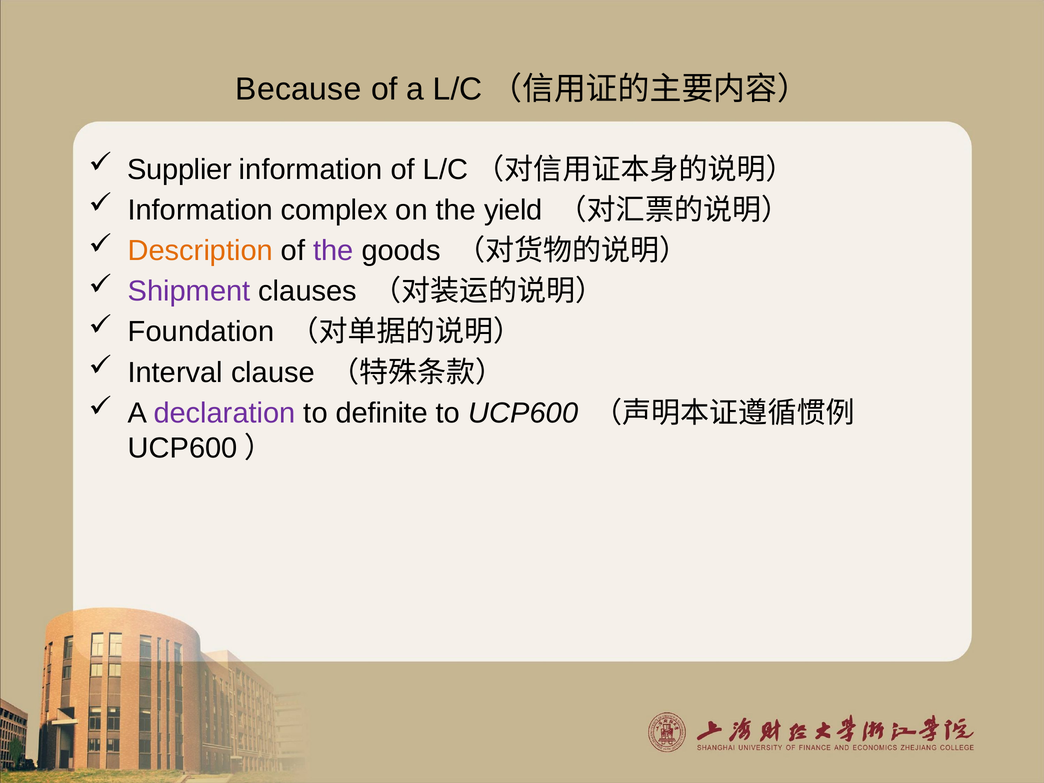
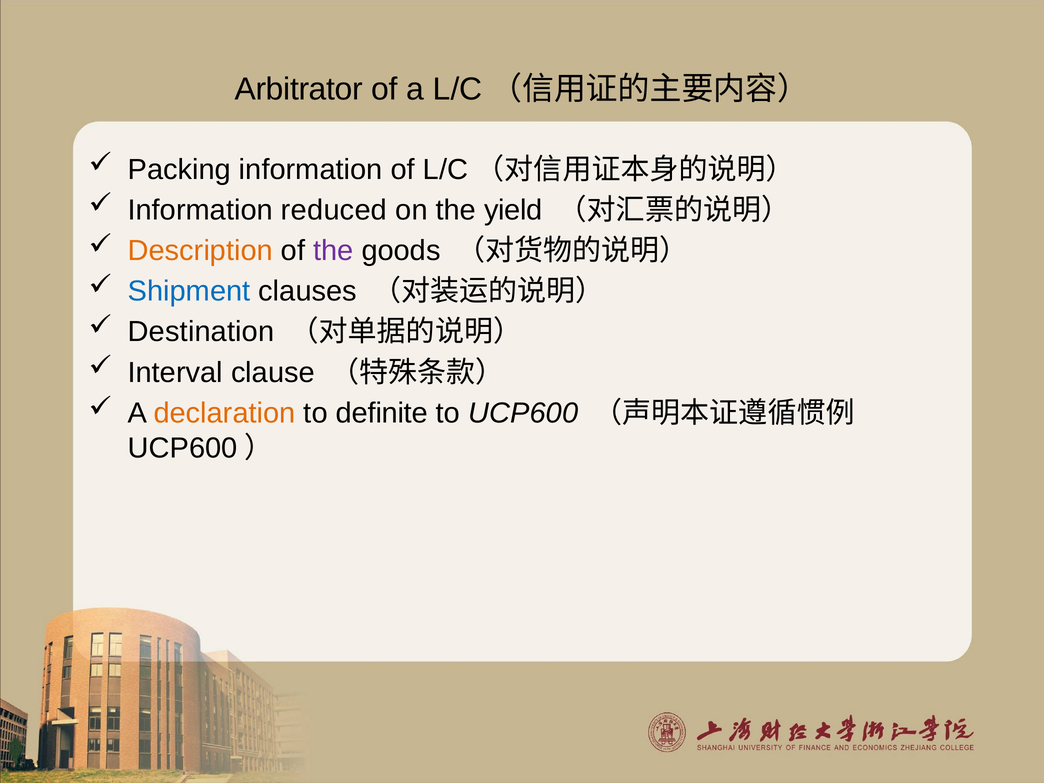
Because: Because -> Arbitrator (299, 89)
Supplier: Supplier -> Packing (179, 169)
complex: complex -> reduced (334, 210)
Shipment colour: purple -> blue (189, 291)
Foundation: Foundation -> Destination (201, 332)
declaration colour: purple -> orange (224, 413)
